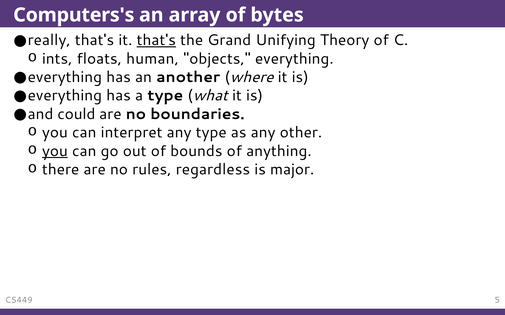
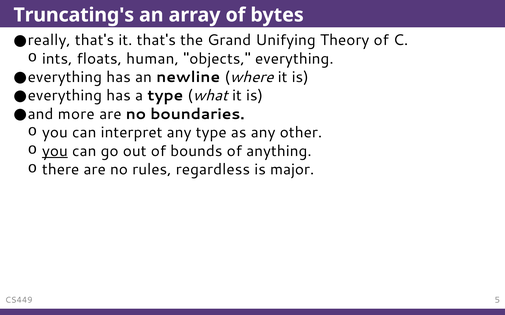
Computers's: Computers's -> Truncating's (74, 15)
that's underline: present -> none (156, 40)
another: another -> newline (188, 77)
could: could -> more (76, 114)
